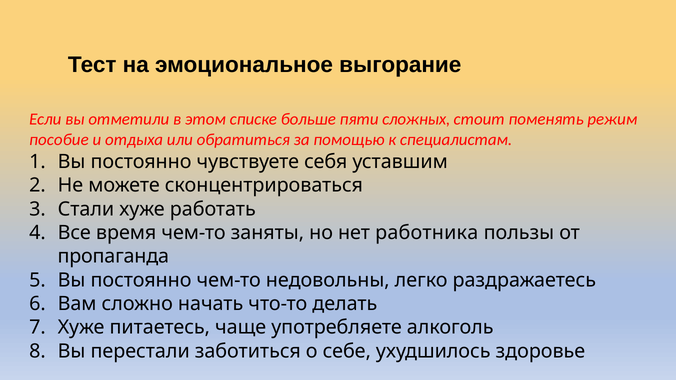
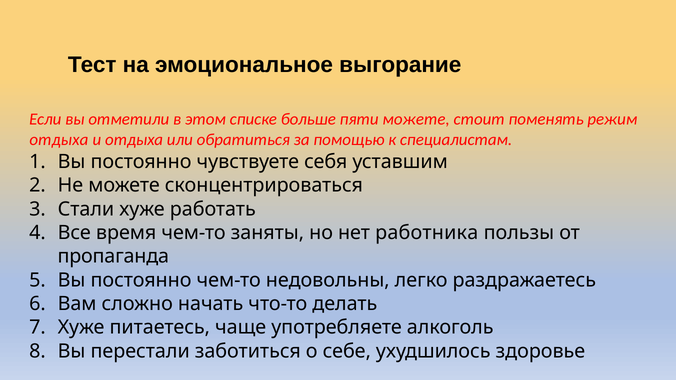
пяти сложных: сложных -> можете (416, 119)
пособие: пособие -> отдыха (59, 140)
